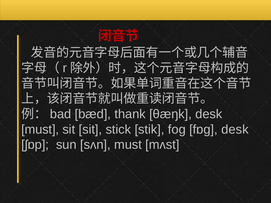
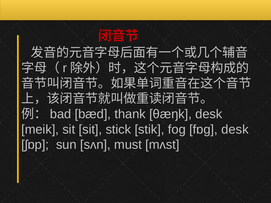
must: must -> meik (40, 130)
